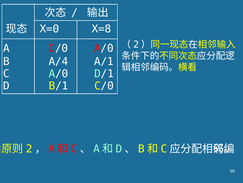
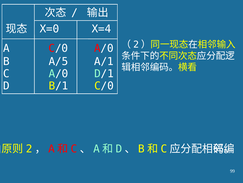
X=8: X=8 -> X=4 (101, 29)
A/4: A/4 -> A/5 (58, 61)
